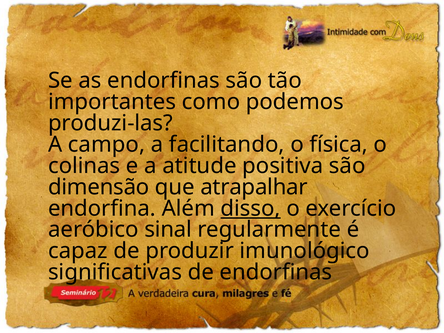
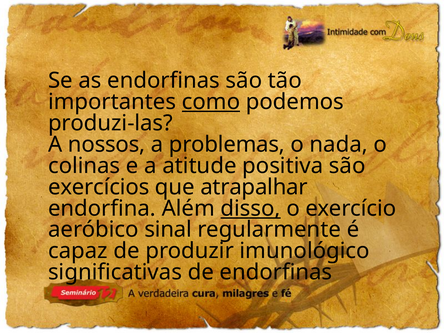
como underline: none -> present (211, 102)
campo: campo -> nossos (107, 144)
facilitando: facilitando -> problemas (227, 144)
física: física -> nada (339, 144)
dimensão: dimensão -> exercícios (99, 187)
